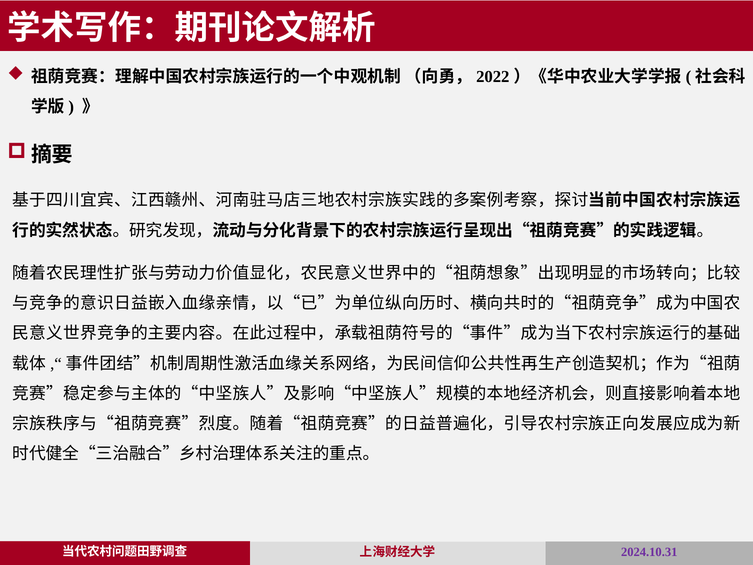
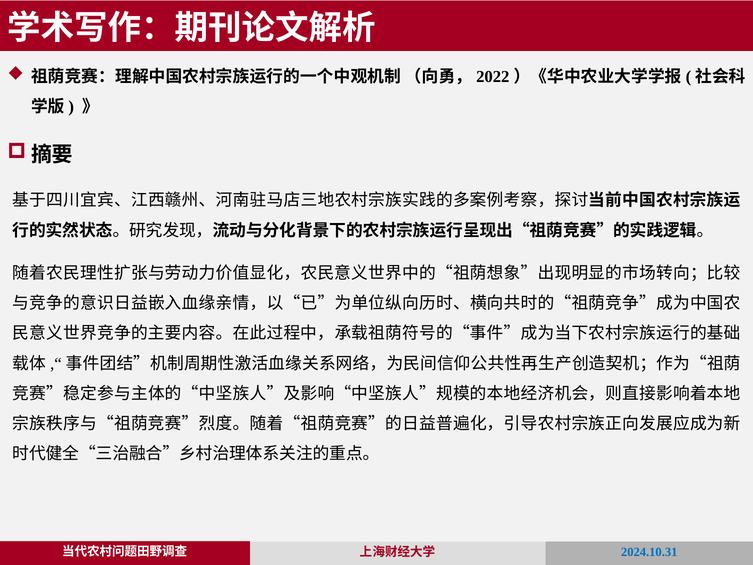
2024.10.31 colour: purple -> blue (649, 552)
